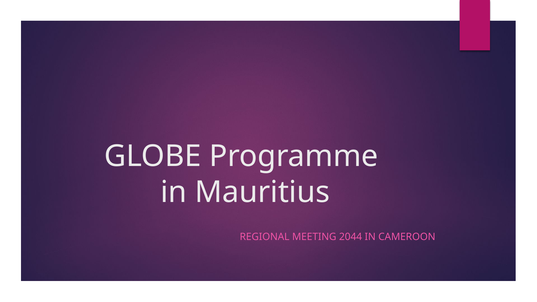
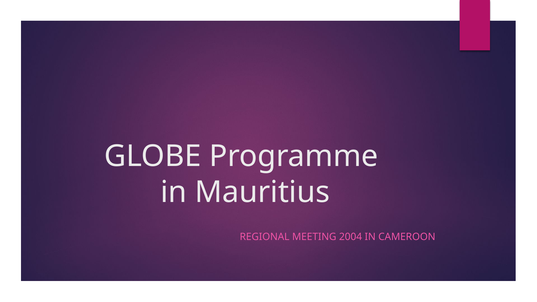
2044: 2044 -> 2004 (351, 237)
